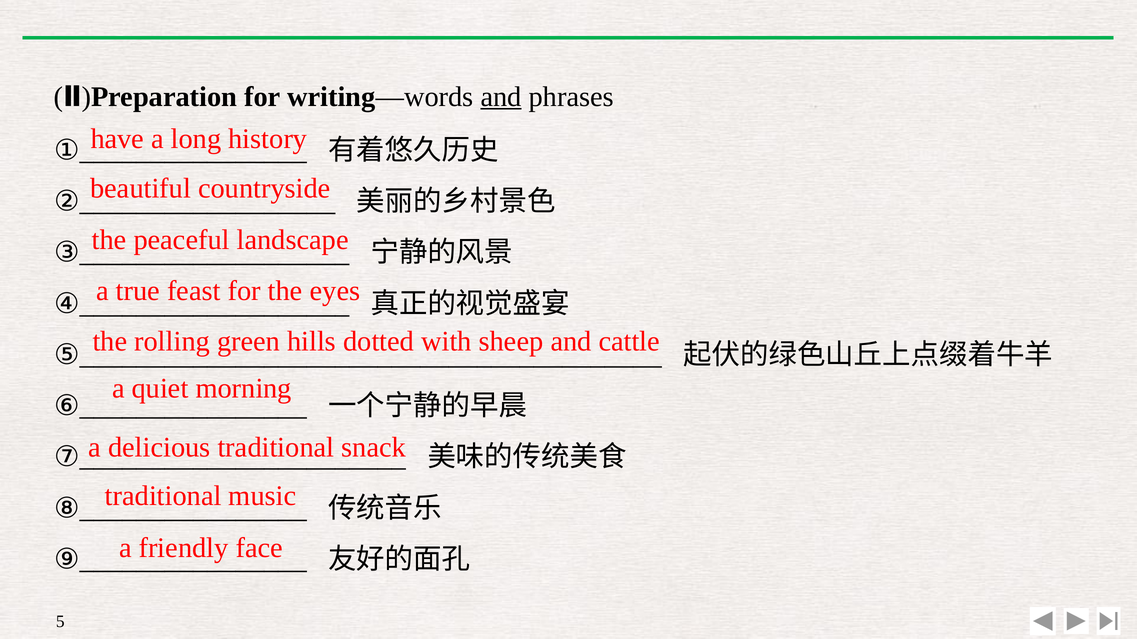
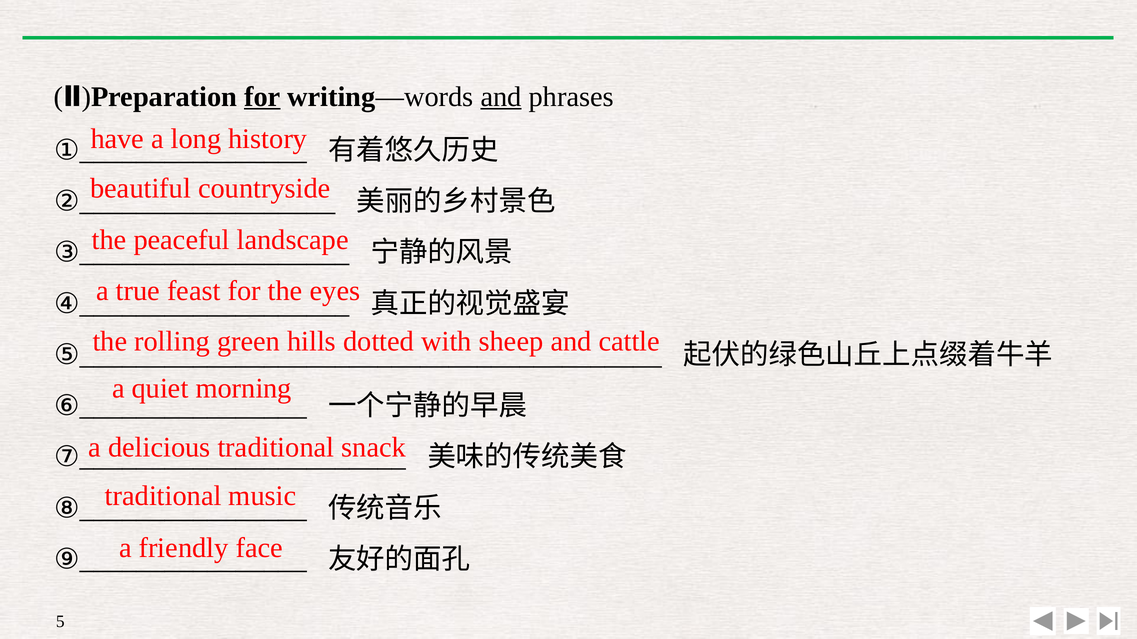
for underline: none -> present (262, 97)
